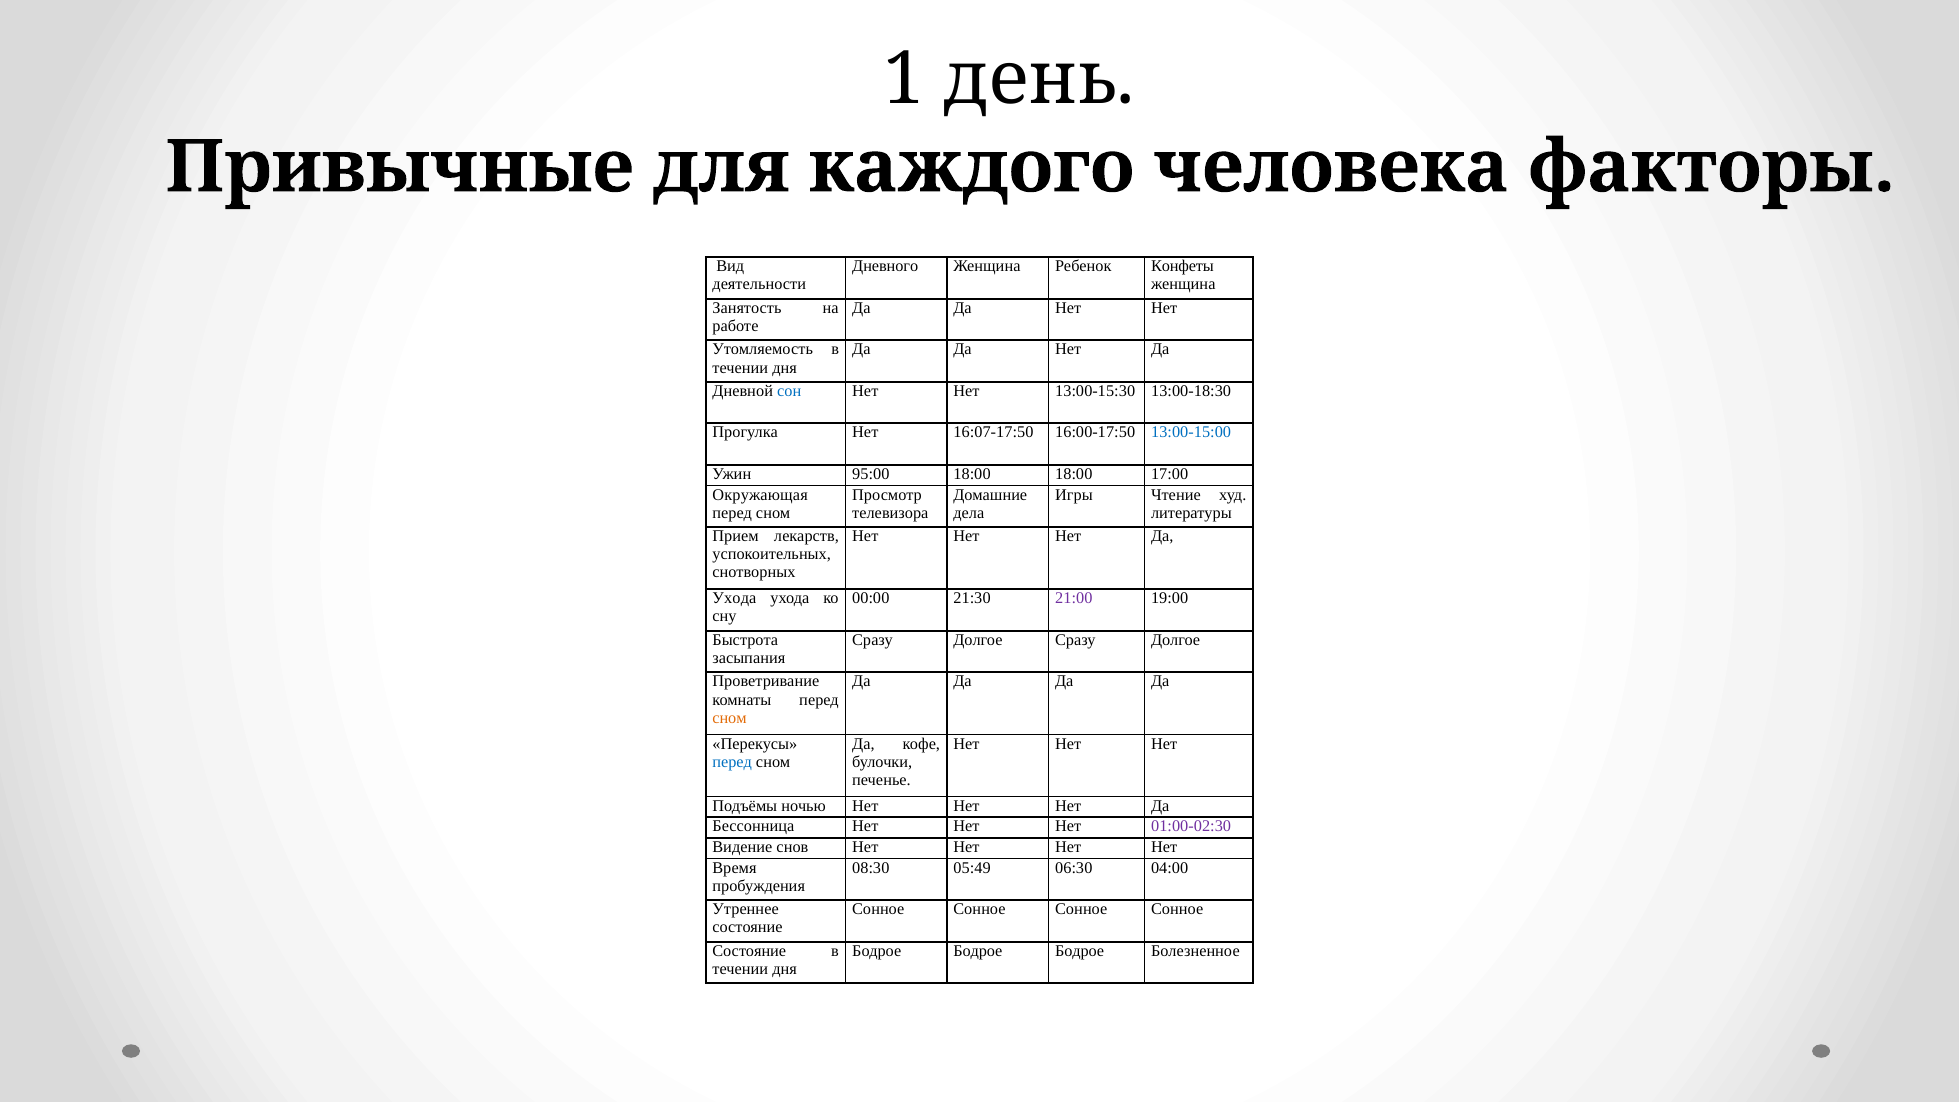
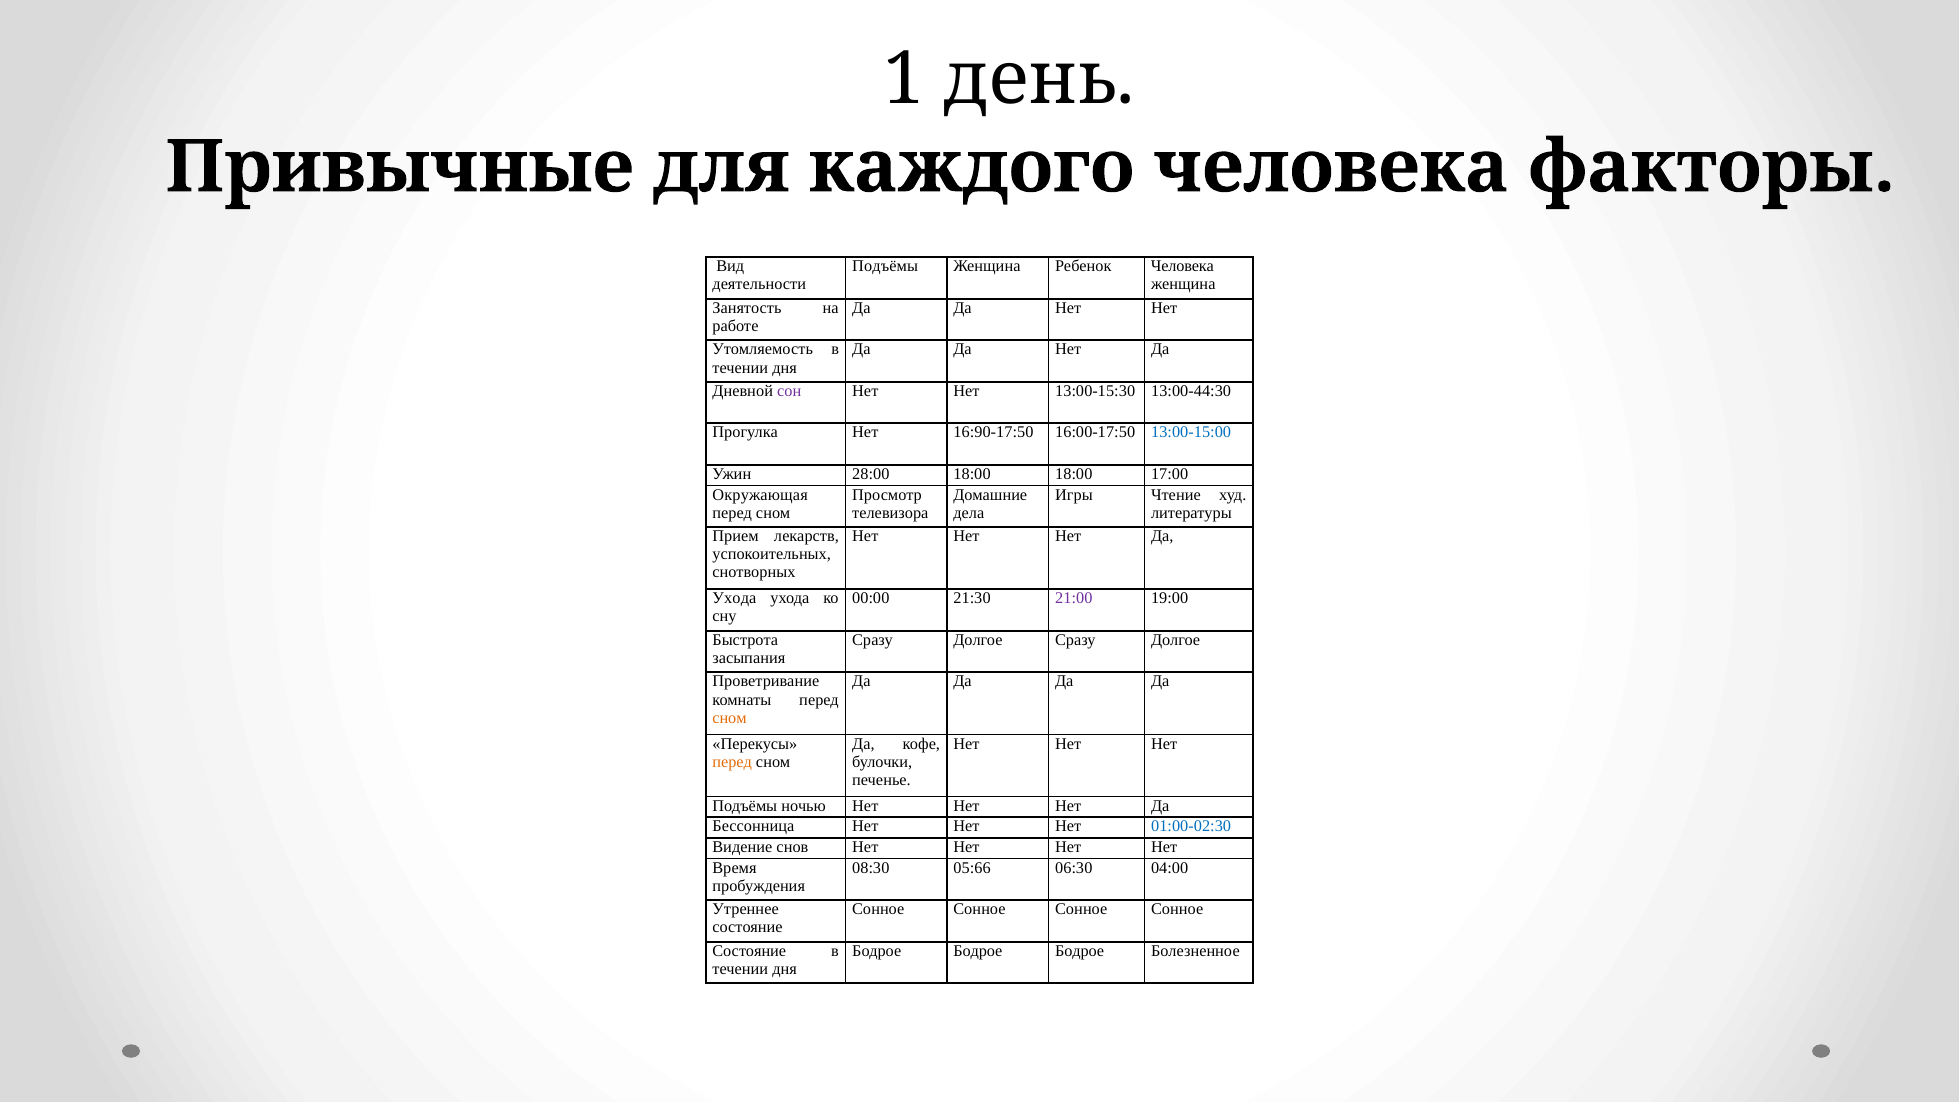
Дневного: Дневного -> Подъёмы (885, 266)
Ребенок Конфеты: Конфеты -> Человека (1182, 266)
сон colour: blue -> purple (789, 391)
13:00-18:30: 13:00-18:30 -> 13:00-44:30 (1191, 391)
16:07-17:50: 16:07-17:50 -> 16:90-17:50 (993, 433)
95:00: 95:00 -> 28:00 (871, 474)
перед colour: blue -> orange (732, 762)
01:00-02:30 colour: purple -> blue (1191, 827)
05:49: 05:49 -> 05:66 (972, 868)
